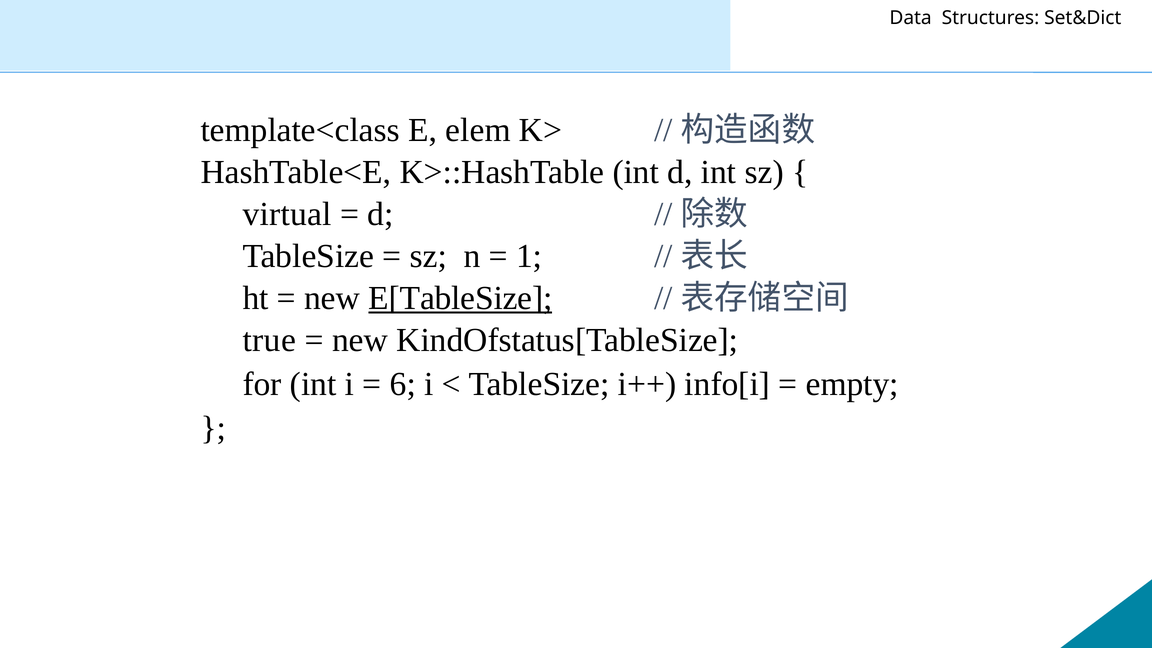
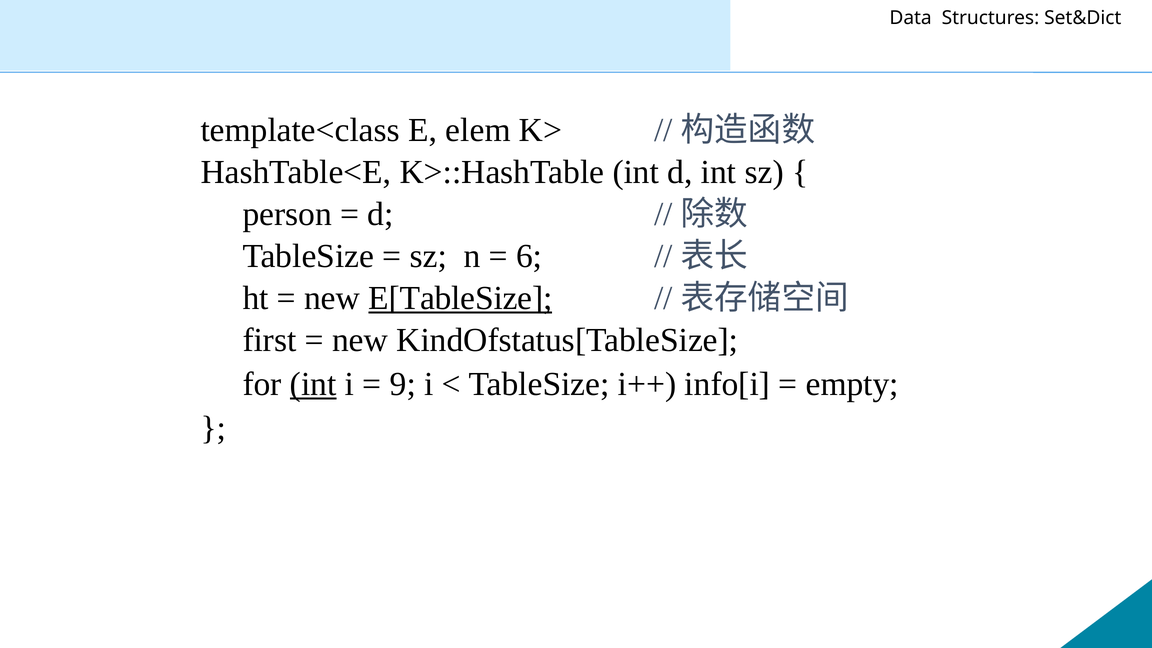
virtual: virtual -> person (287, 214)
1: 1 -> 6 (529, 256)
true: true -> first (269, 340)
int underline: none -> present (313, 384)
6: 6 -> 9 (403, 384)
